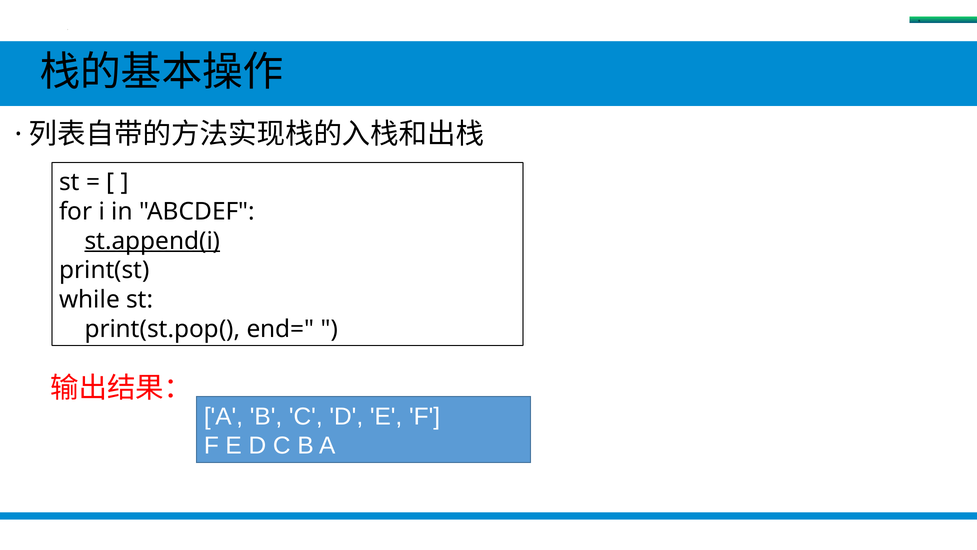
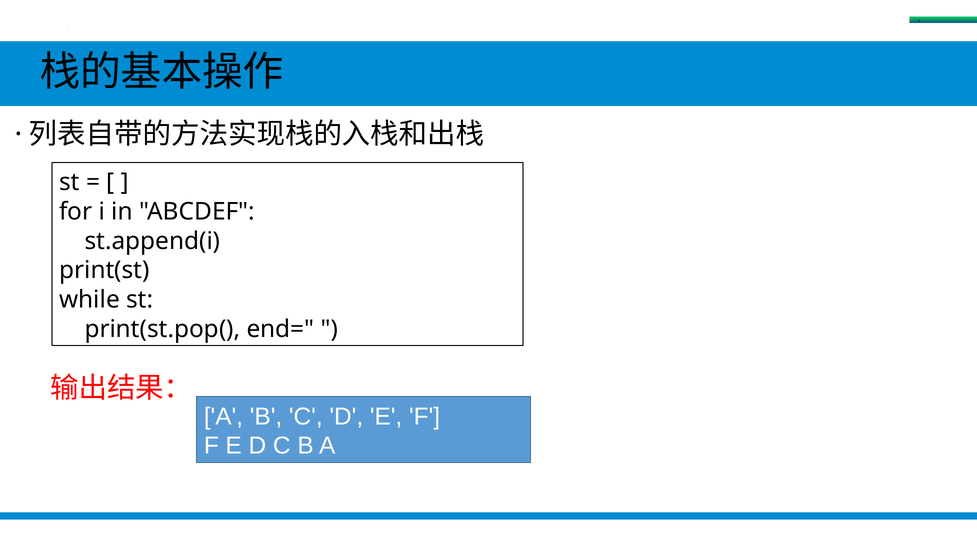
st.append(i underline: present -> none (152, 241)
